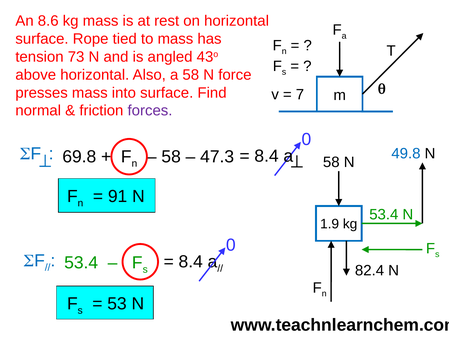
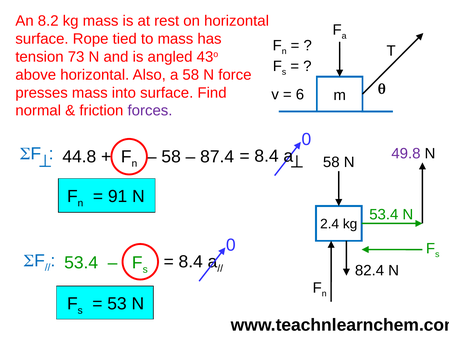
8.6: 8.6 -> 8.2 (48, 21)
7: 7 -> 6 (300, 95)
49.8 colour: blue -> purple (406, 153)
69.8: 69.8 -> 44.8 (79, 156)
47.3: 47.3 -> 87.4 (217, 156)
1.9: 1.9 -> 2.4 (330, 224)
